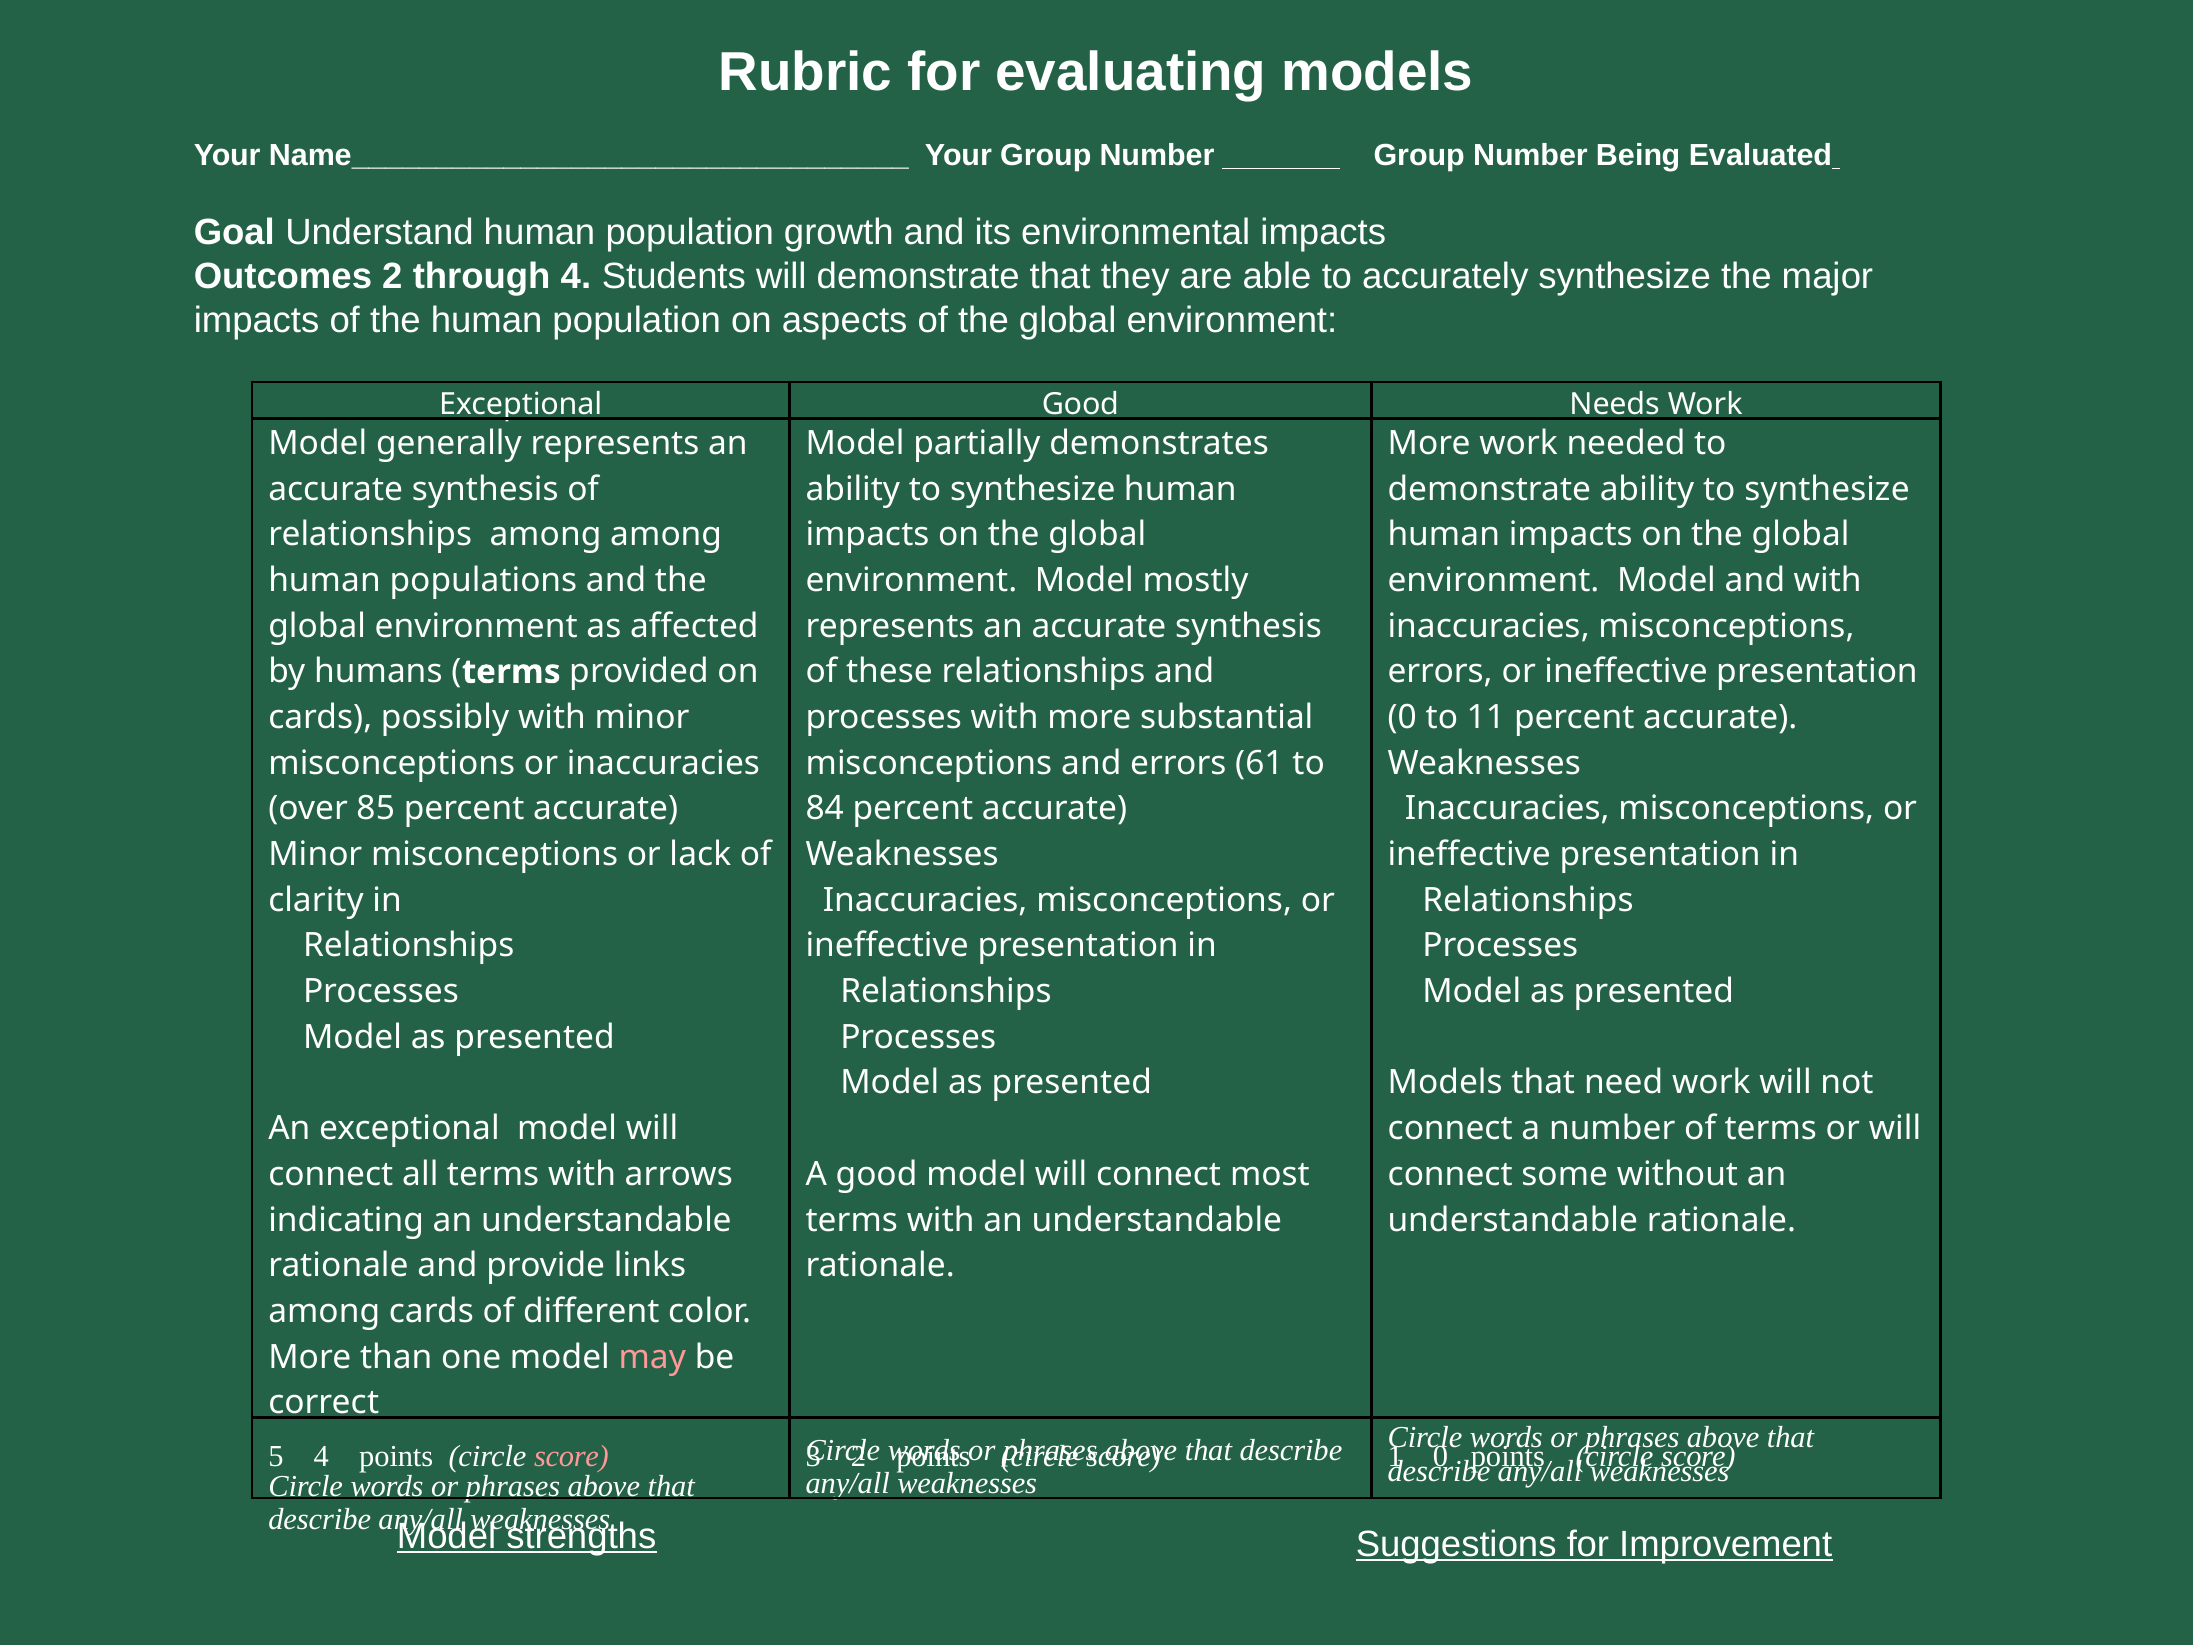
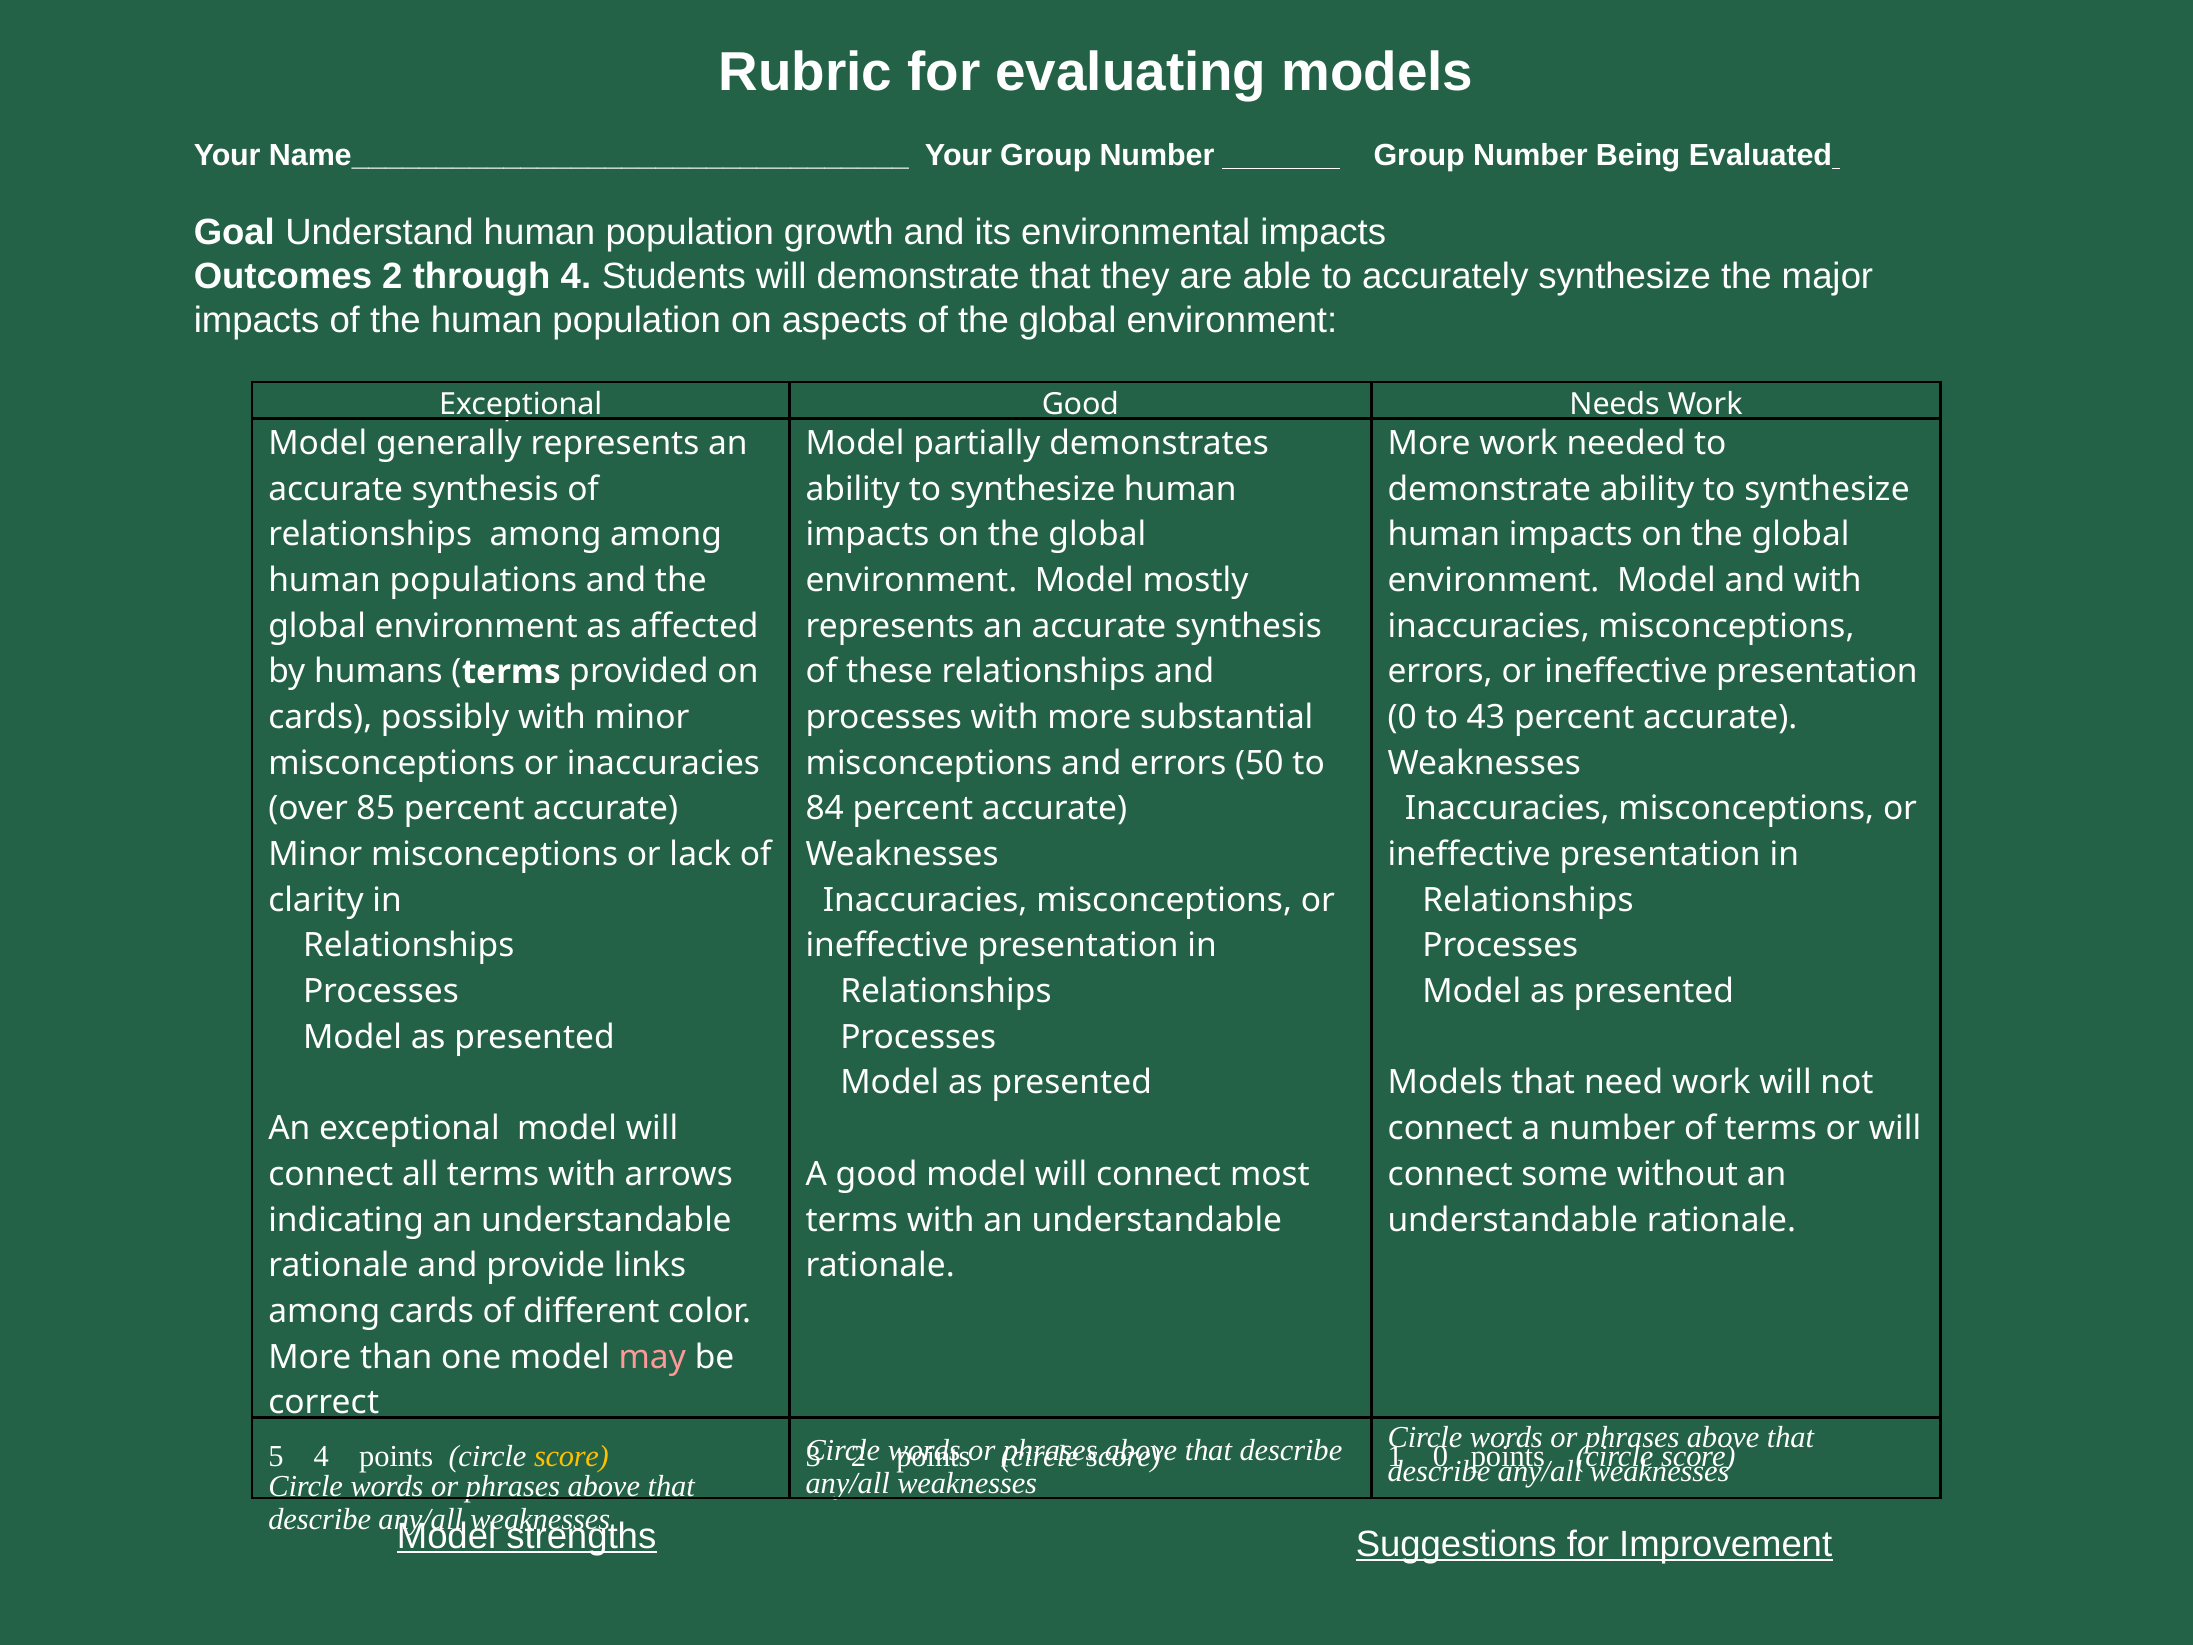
11: 11 -> 43 (1486, 717)
61: 61 -> 50 (1259, 763)
score colour: pink -> yellow (571, 1456)
